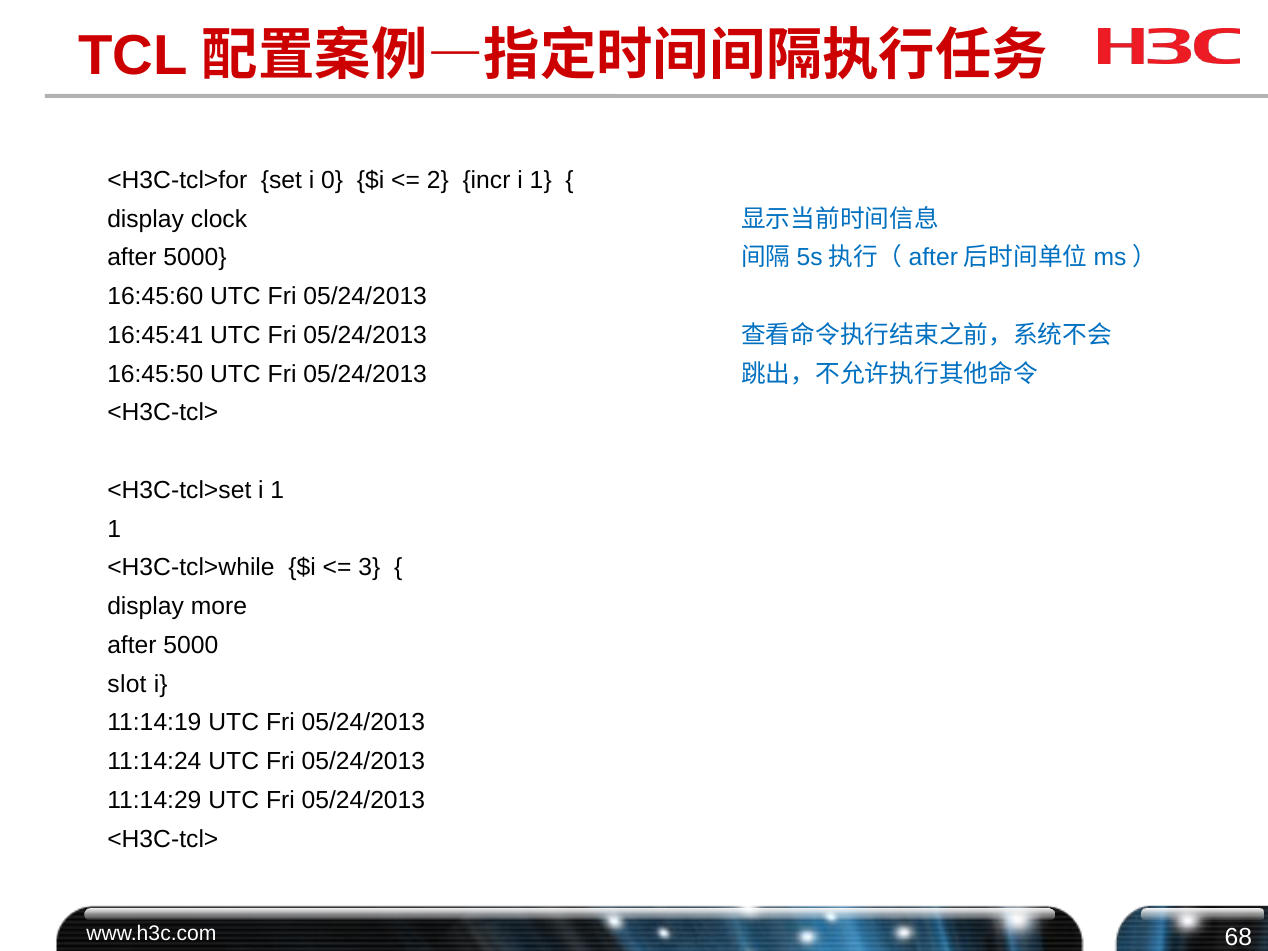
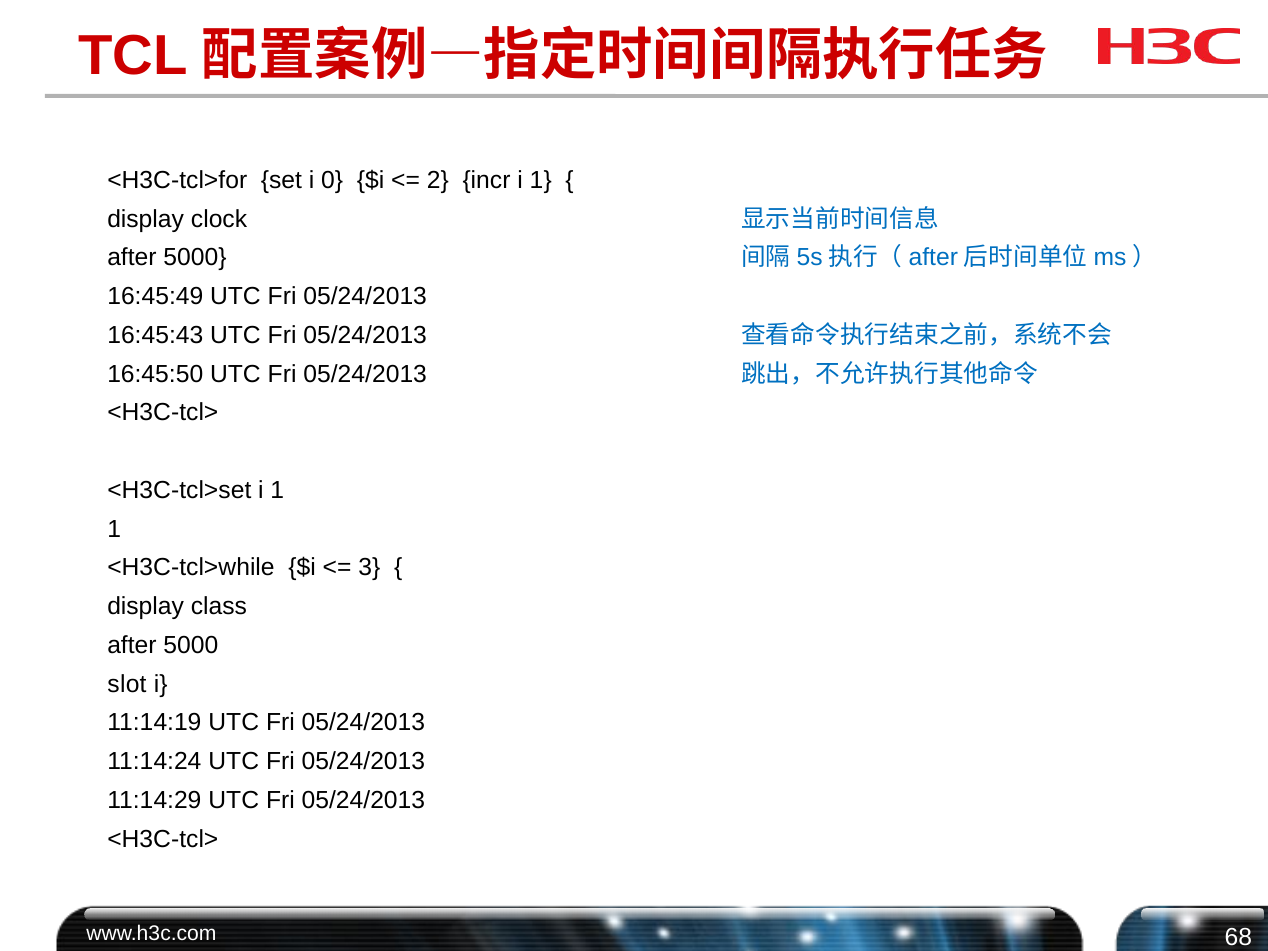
16:45:60: 16:45:60 -> 16:45:49 (155, 297)
16:45:41: 16:45:41 -> 16:45:43 (155, 335)
more: more -> class (219, 606)
